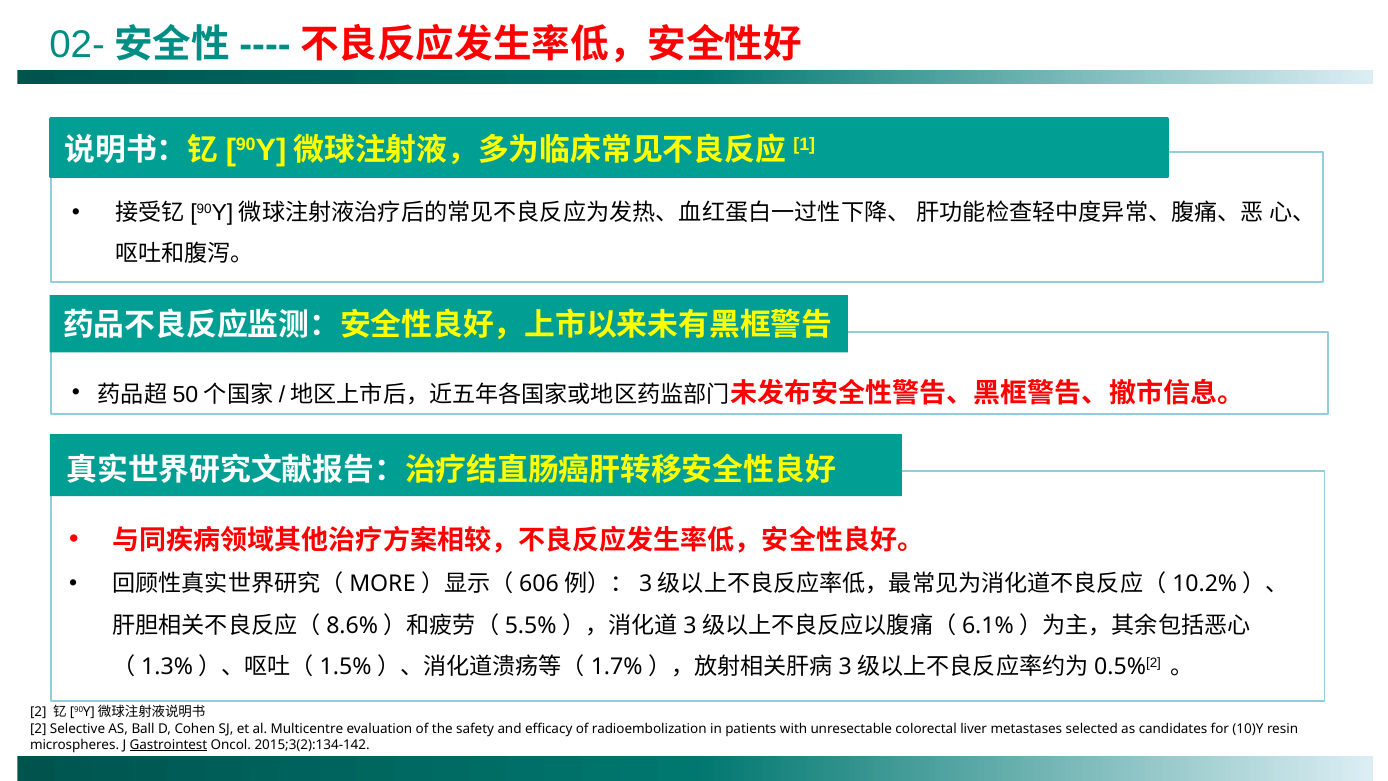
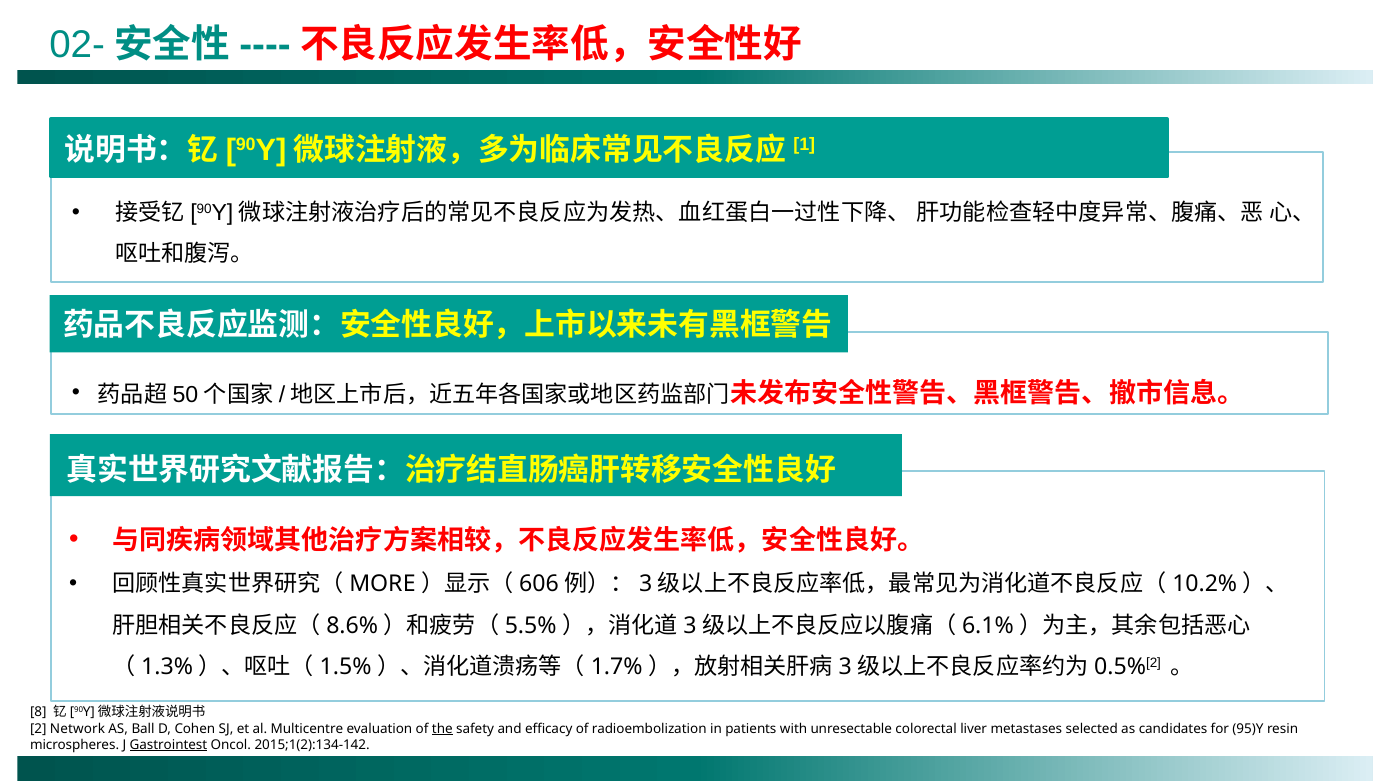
2: 2 -> 8 (38, 712)
Selective: Selective -> Network (77, 728)
the underline: none -> present (442, 728)
10)Y: 10)Y -> 95)Y (1248, 728)
2015;3(2):134-142: 2015;3(2):134-142 -> 2015;1(2):134-142 (312, 745)
